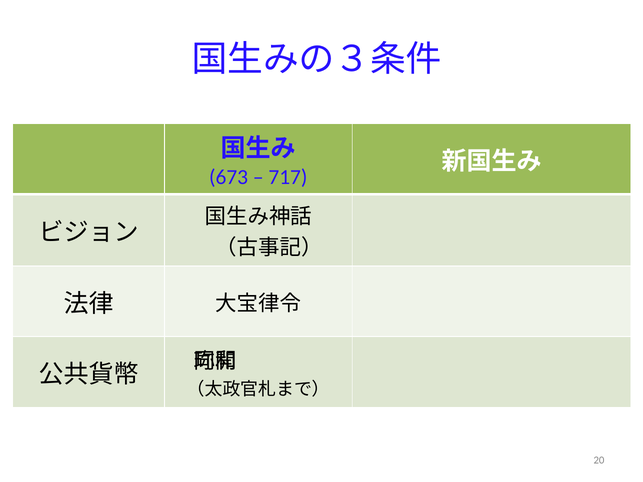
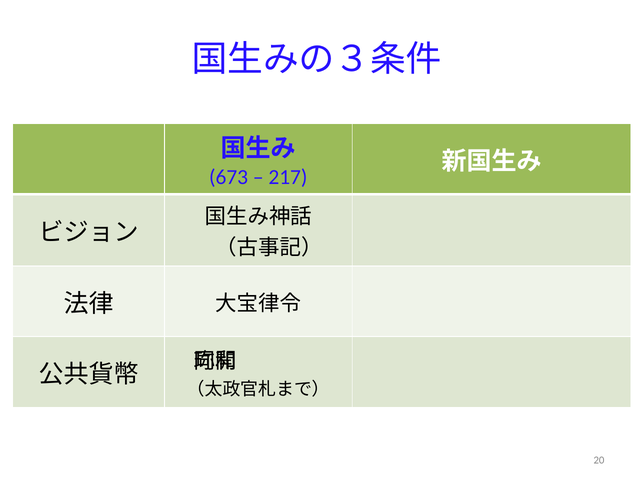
717: 717 -> 217 (288, 177)
